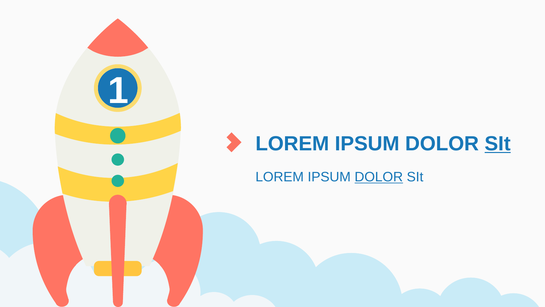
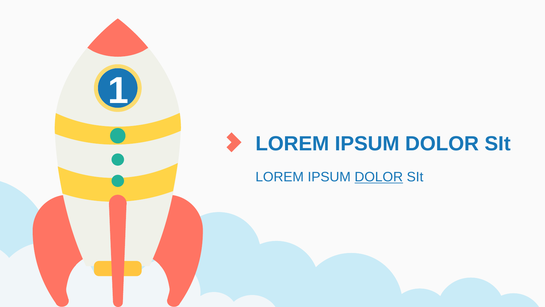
SIt underline: present -> none (498, 143)
